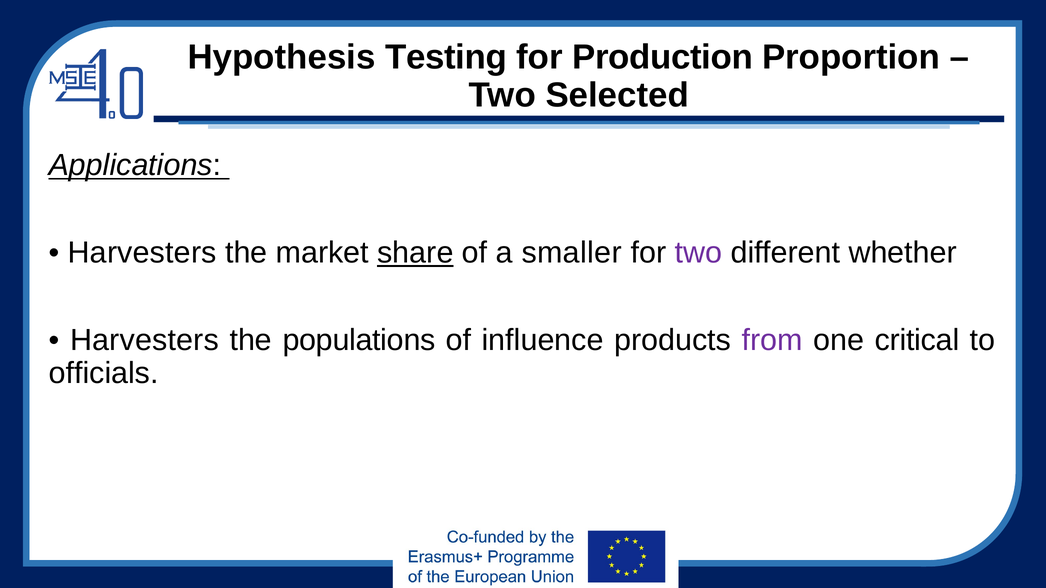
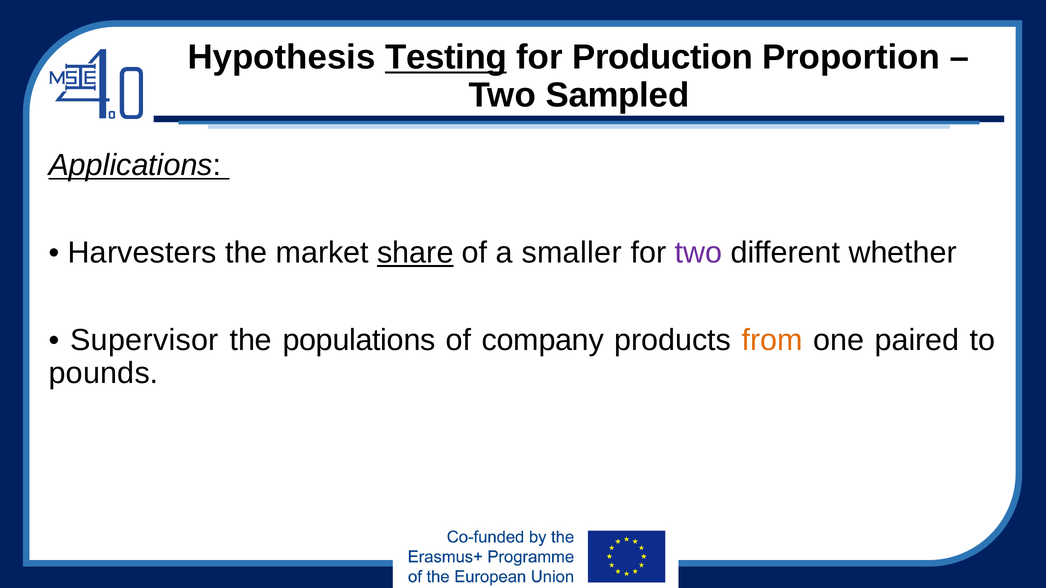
Testing underline: none -> present (446, 58)
Selected: Selected -> Sampled (617, 95)
Harvesters: Harvesters -> Supervisor (144, 341)
influence: influence -> company (543, 341)
from colour: purple -> orange (772, 341)
critical: critical -> paired (917, 341)
officials: officials -> pounds (104, 373)
